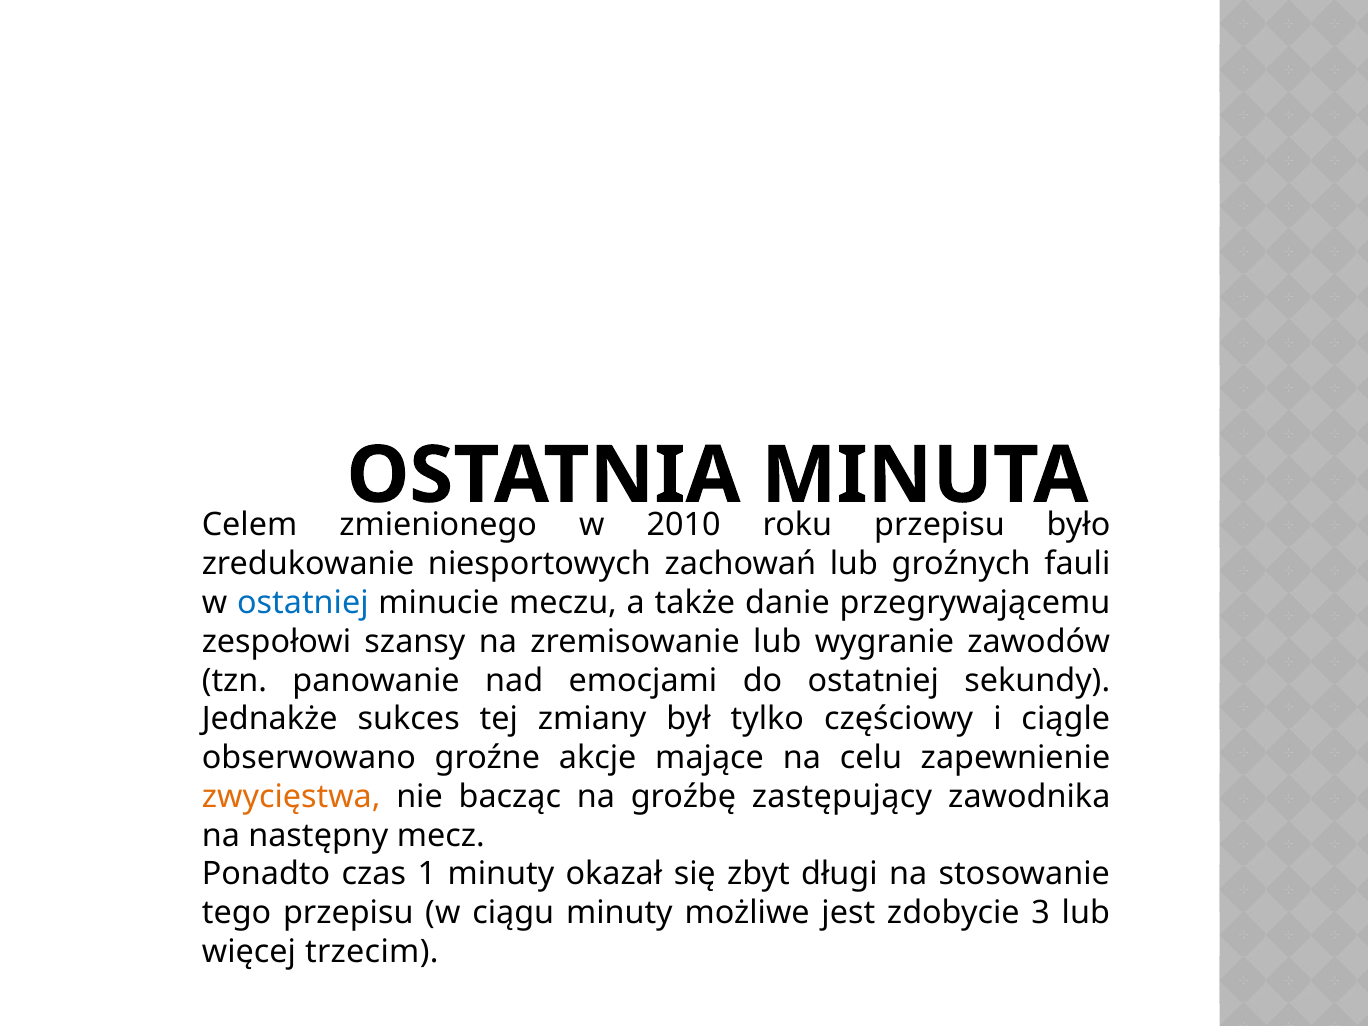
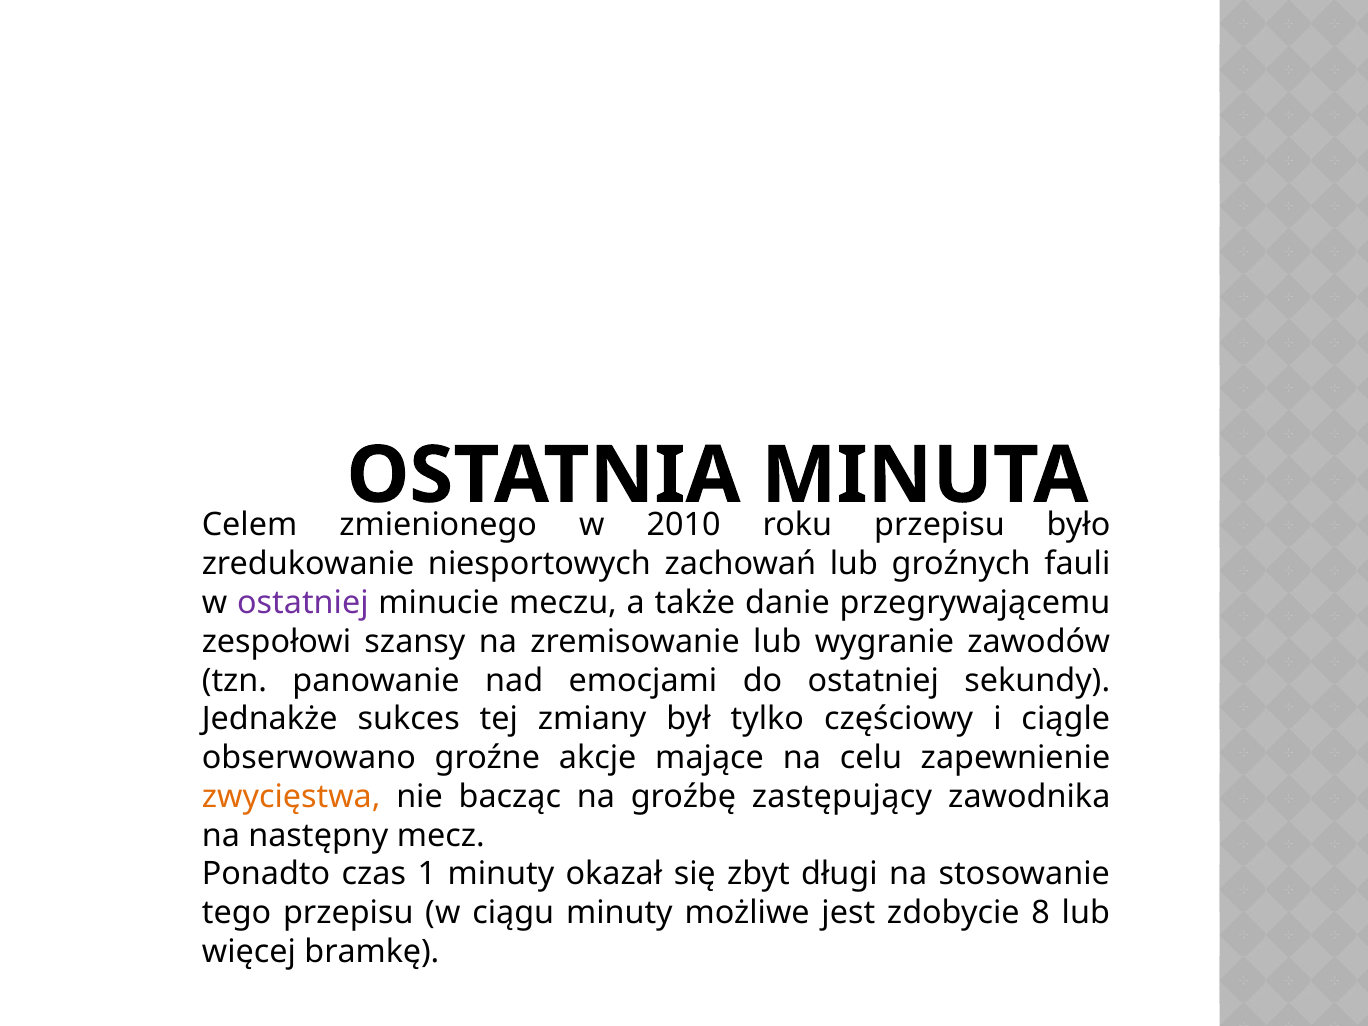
ostatniej colour: blue -> purple (303, 603)
3: 3 -> 8 (1041, 913)
trzecim: trzecim -> bramkę (372, 952)
